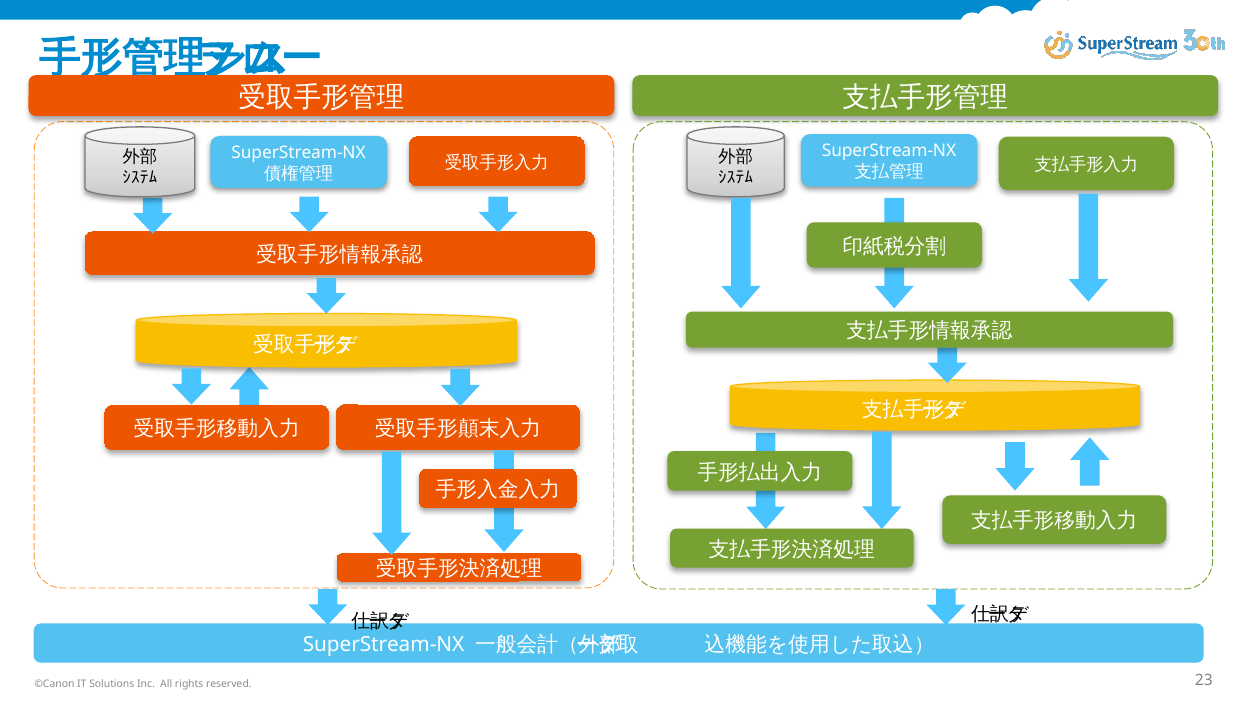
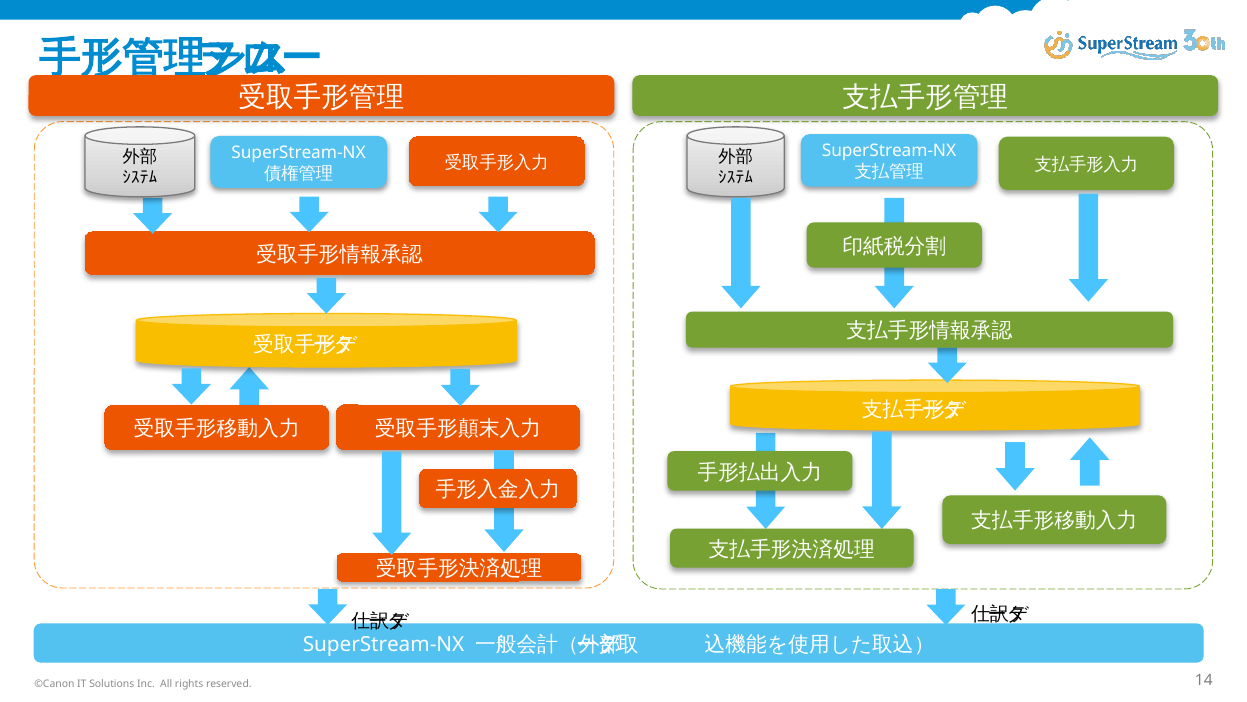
23: 23 -> 14 (1204, 680)
